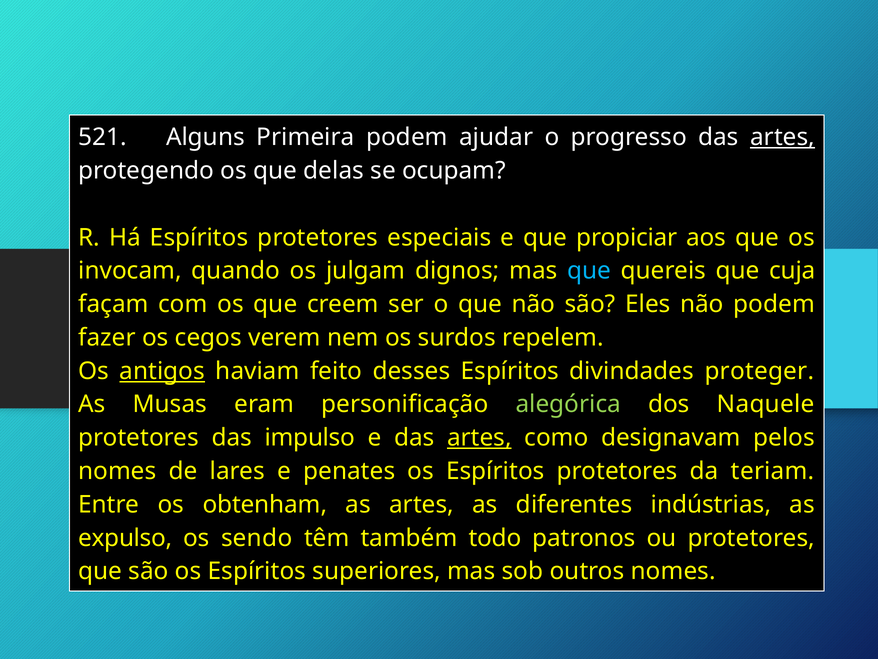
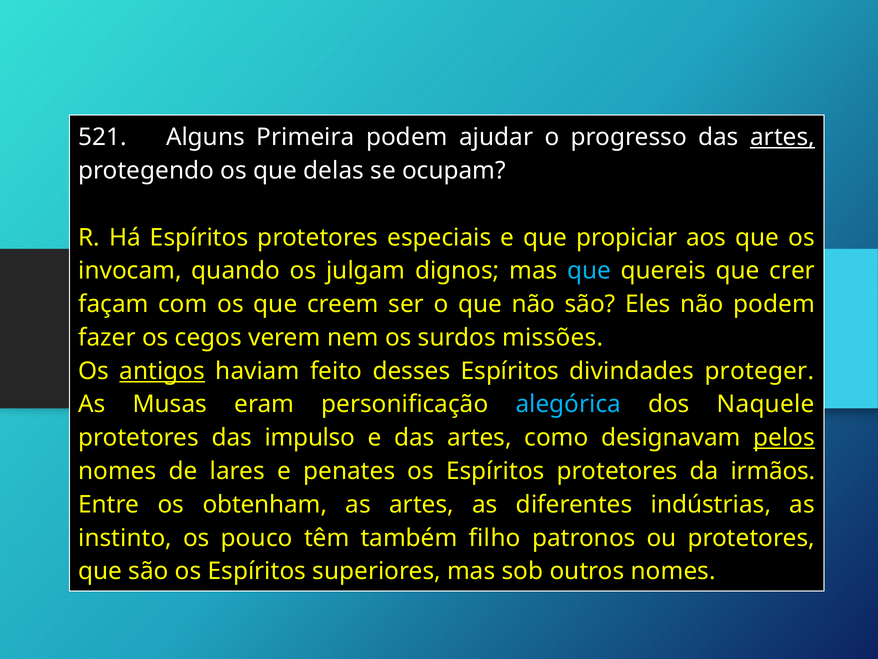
cuja: cuja -> crer (792, 271)
repelem: repelem -> missões (553, 337)
alegórica colour: light green -> light blue (568, 404)
artes underline: present -> none (479, 437)
pelos underline: none -> present (784, 437)
teriam: teriam -> irmãos (773, 471)
expulso: expulso -> instinto (125, 538)
sendo: sendo -> pouco (257, 538)
todo: todo -> filho (495, 538)
